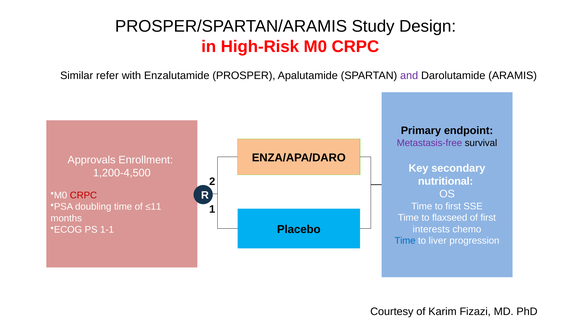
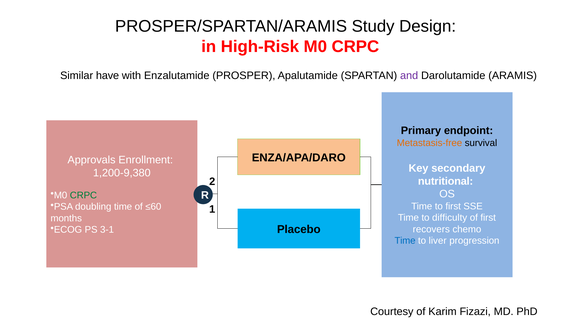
refer: refer -> have (108, 76)
Metastasis-free colour: purple -> orange (429, 143)
1,200-4,500: 1,200-4,500 -> 1,200-9,380 (122, 173)
CRPC colour: red -> green (83, 195)
≤11: ≤11 -> ≤60 (153, 207)
flaxseed: flaxseed -> difficulty (450, 218)
1-1: 1-1 -> 3-1 (107, 230)
interests: interests -> recovers (431, 229)
